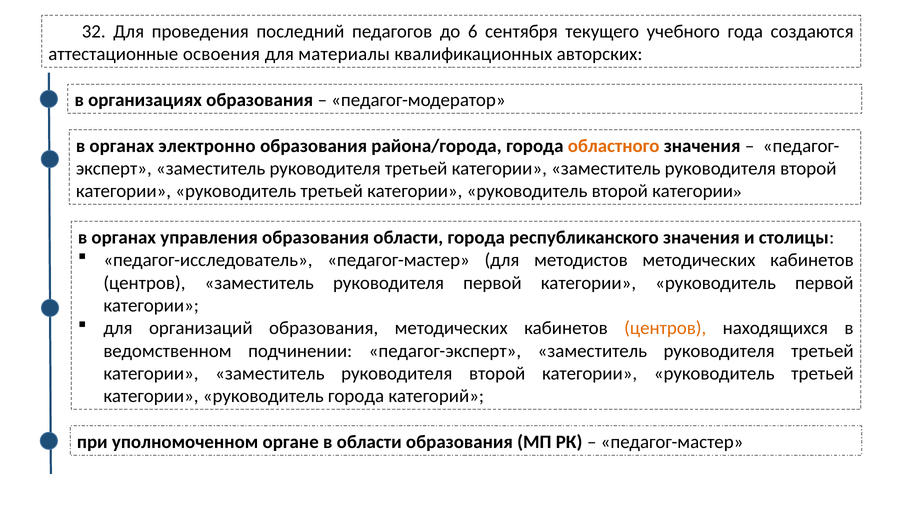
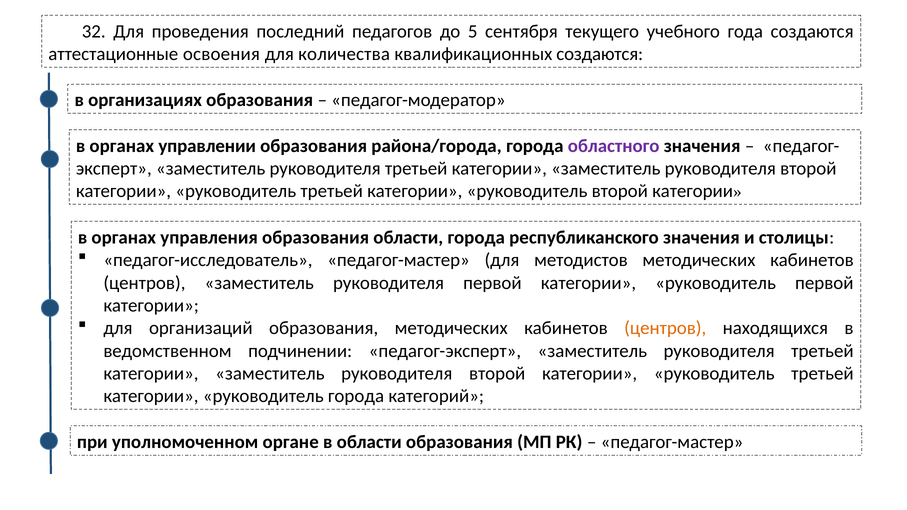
6: 6 -> 5 (473, 31)
материалы: материалы -> количества (344, 54)
квалификационных авторских: авторских -> создаются (600, 54)
электронно: электронно -> управлении (207, 146)
областного colour: orange -> purple (614, 146)
